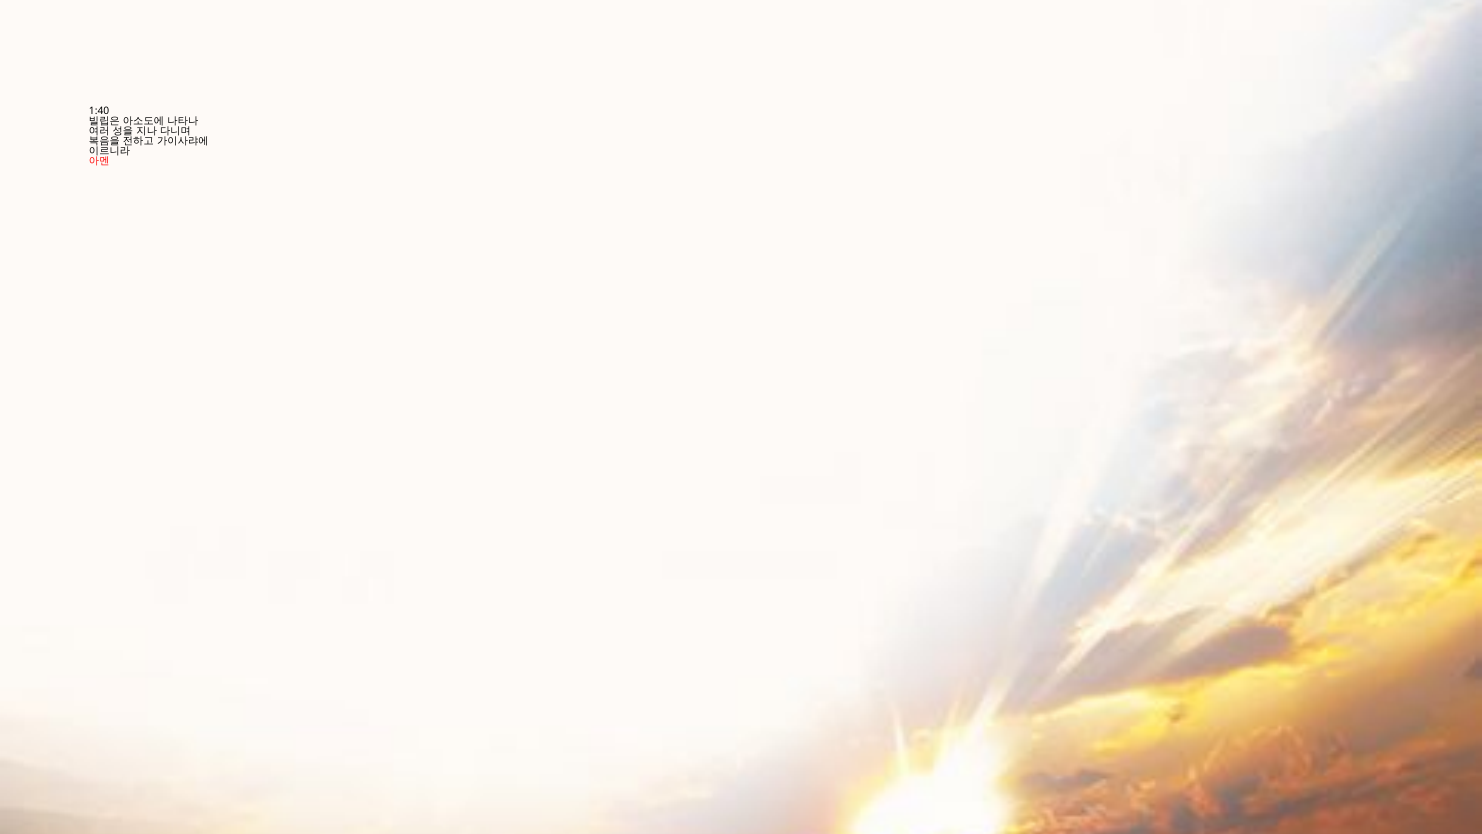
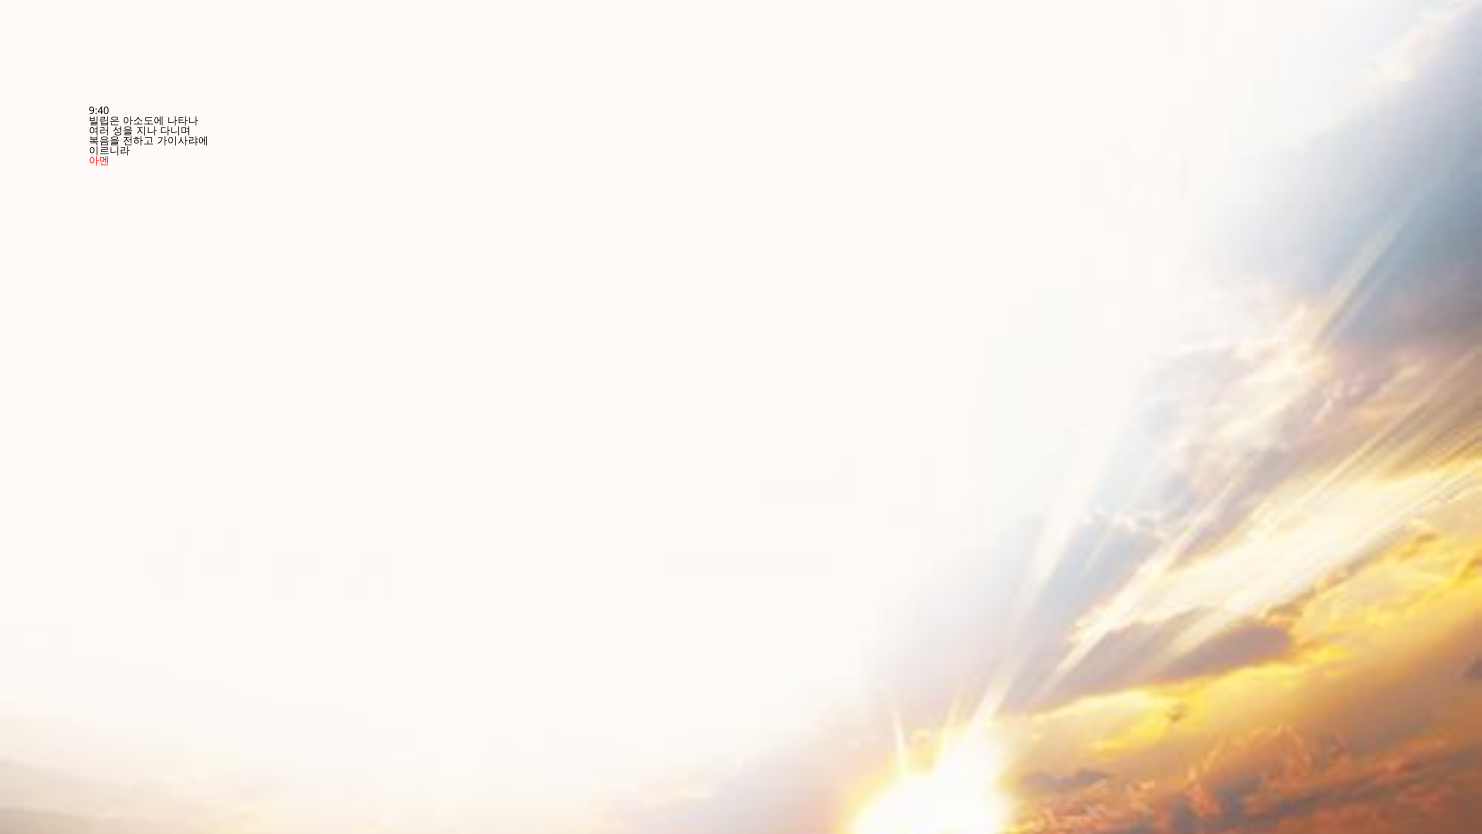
1:40: 1:40 -> 9:40 (99, 111)
